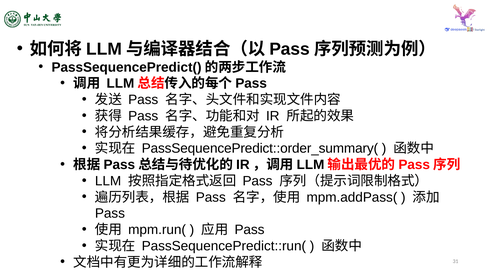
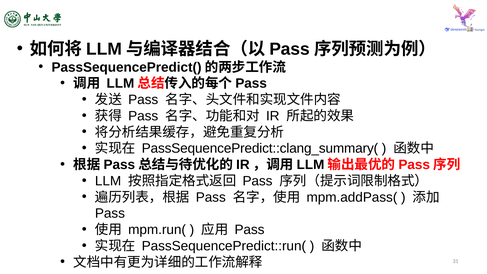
PassSequencePredict::order_summary(: PassSequencePredict::order_summary( -> PassSequencePredict::clang_summary( (260, 148)
